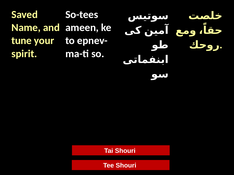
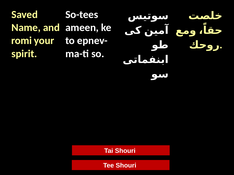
tune: tune -> romi (22, 41)
